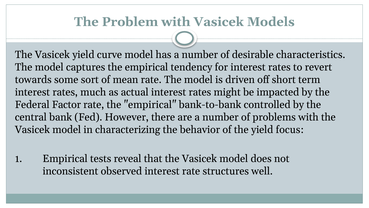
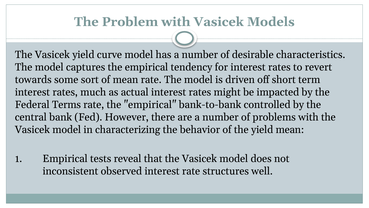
Factor: Factor -> Terms (66, 104)
yield focus: focus -> mean (290, 129)
